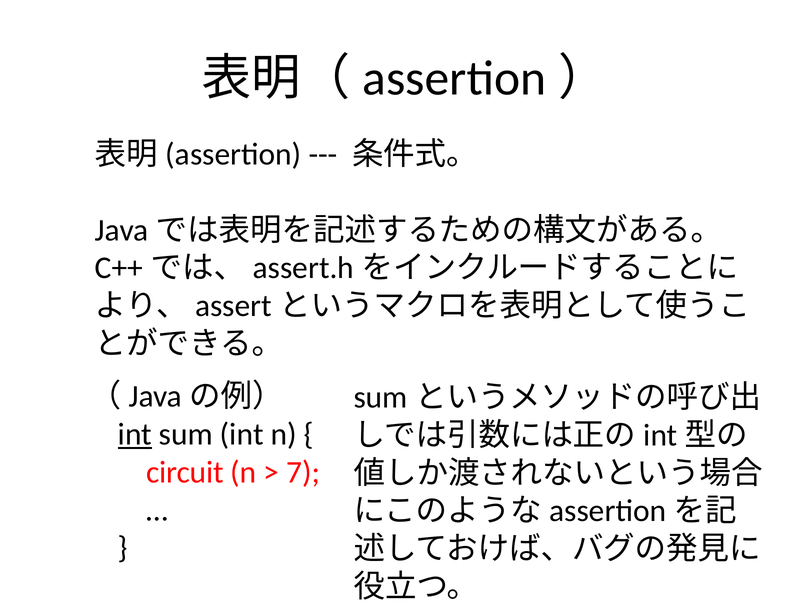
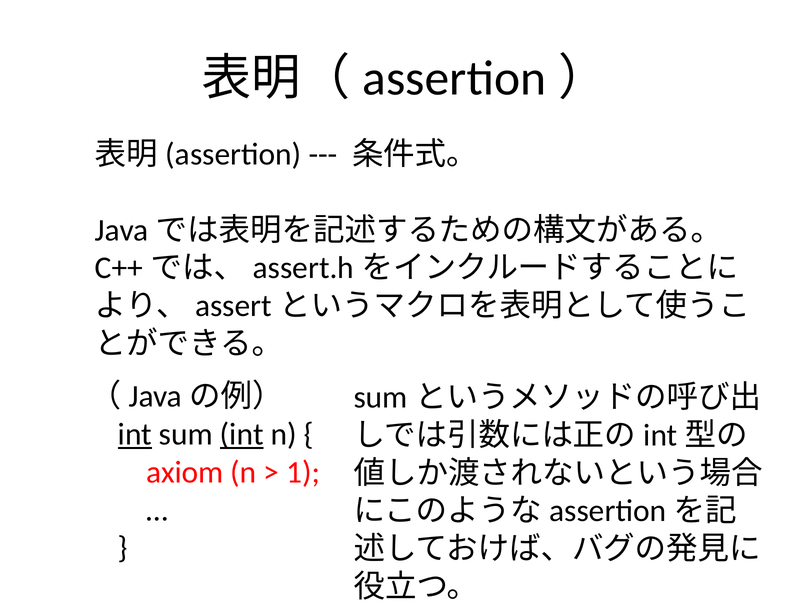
int underline: none -> present (242, 434)
circuit: circuit -> axiom (185, 472)
7: 7 -> 1 (303, 472)
